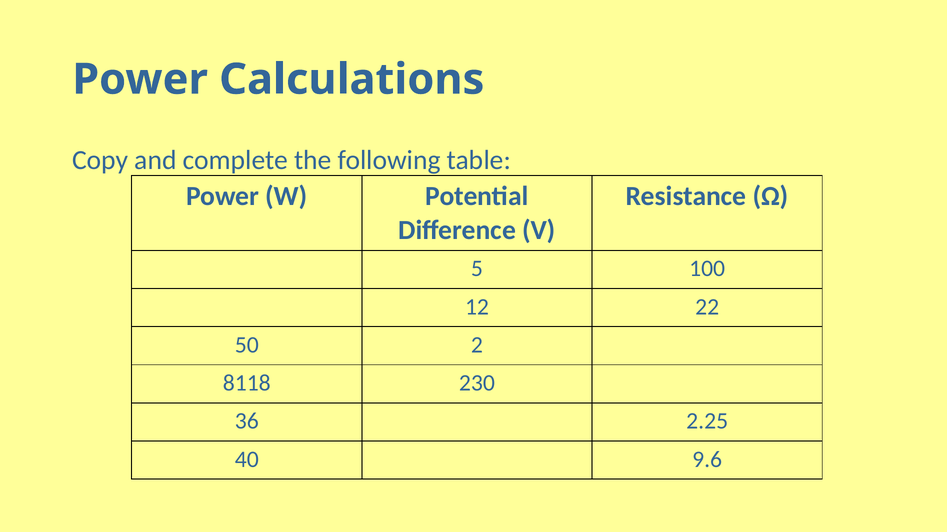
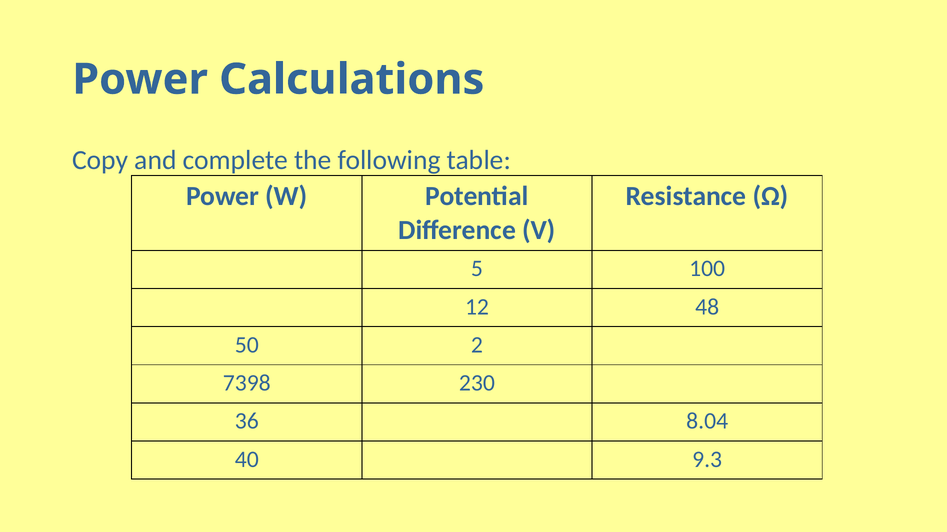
22: 22 -> 48 (707, 307)
8118: 8118 -> 7398 (247, 383)
2.25: 2.25 -> 8.04 (707, 422)
9.6: 9.6 -> 9.3 (707, 460)
